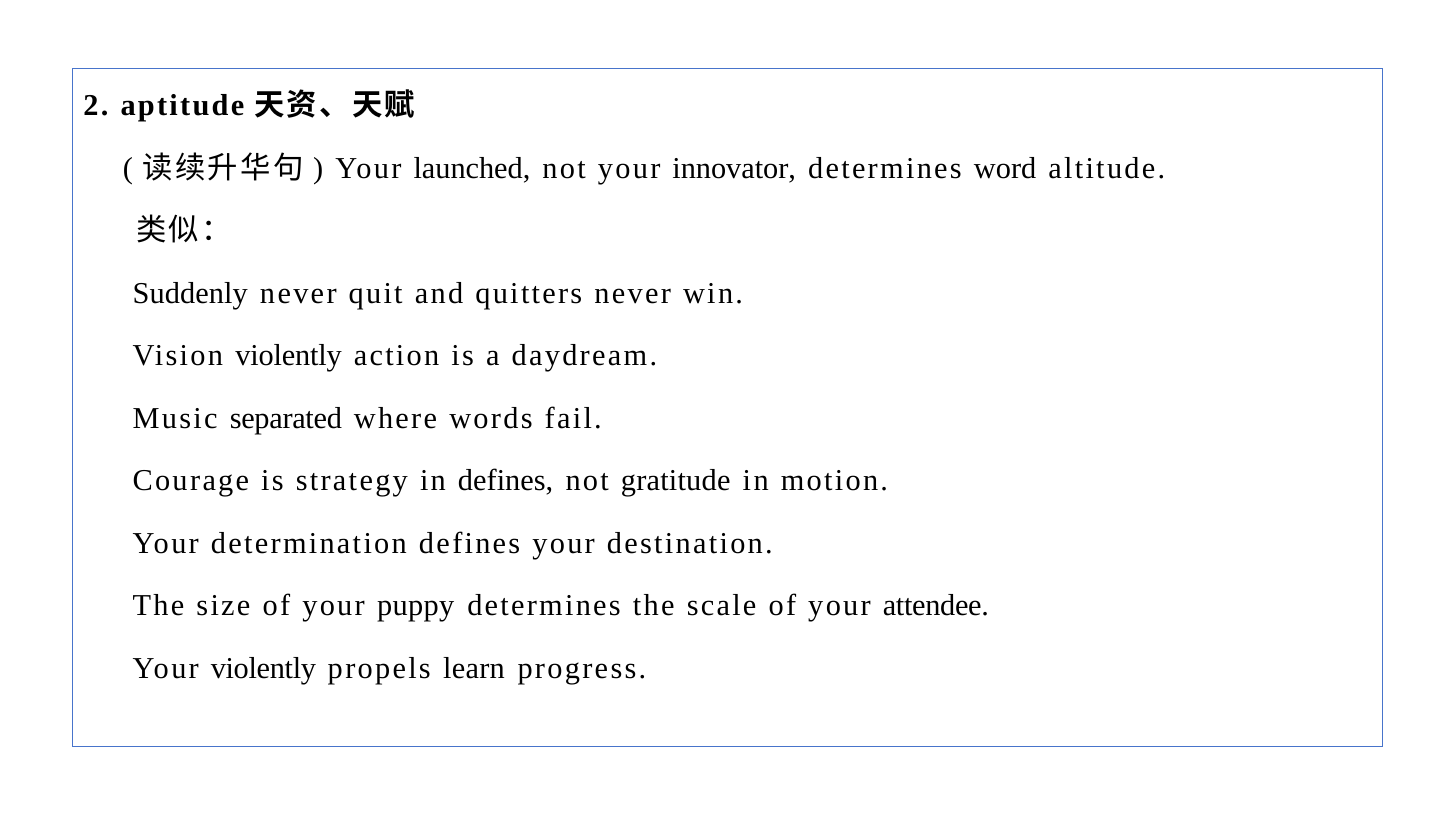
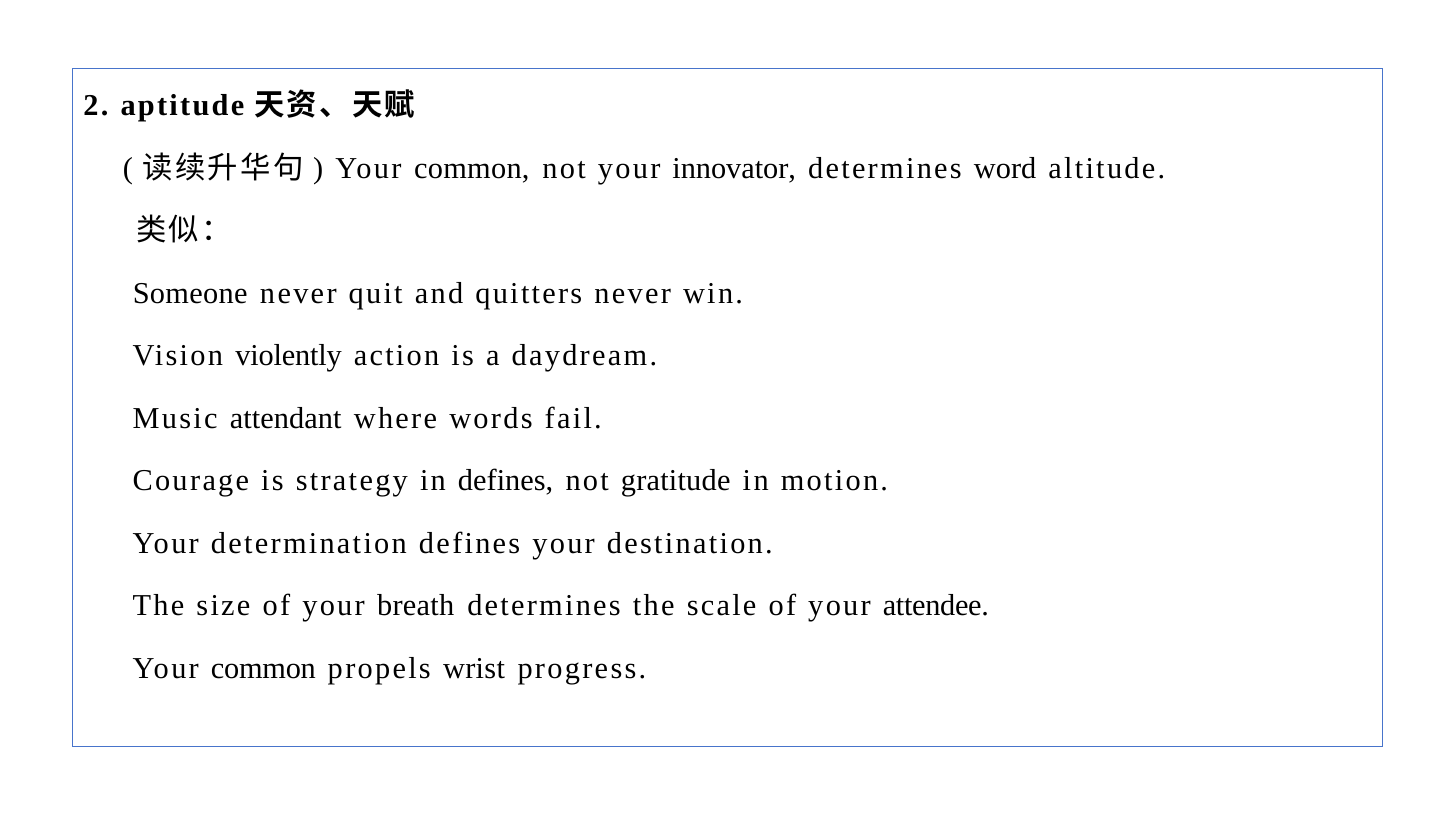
launched: launched -> common (472, 168)
Suddenly: Suddenly -> Someone (190, 293)
separated: separated -> attendant (286, 418)
puppy: puppy -> breath (416, 606)
violently: violently -> common (263, 668)
learn: learn -> wrist (474, 668)
